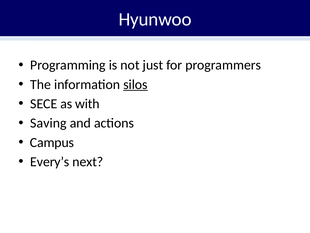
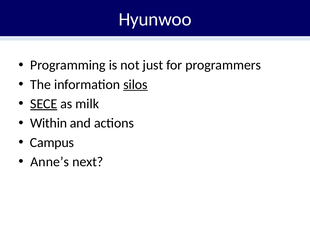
SECE underline: none -> present (44, 104)
with: with -> milk (87, 104)
Saving: Saving -> Within (49, 123)
Every’s: Every’s -> Anne’s (50, 162)
